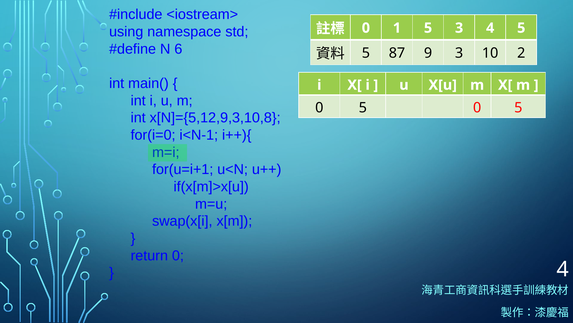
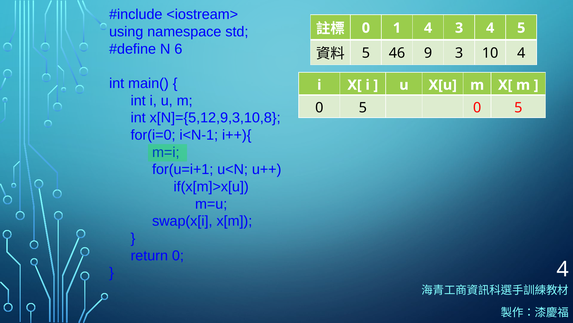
1 5: 5 -> 4 (428, 28)
87: 87 -> 46 (397, 53)
10 2: 2 -> 4 (521, 53)
